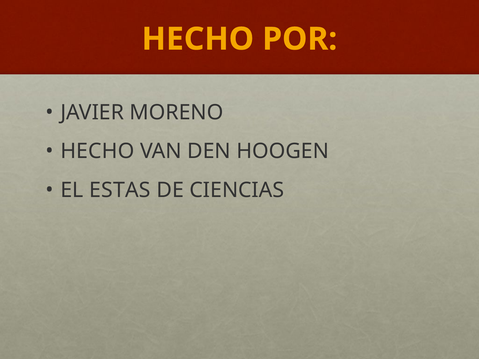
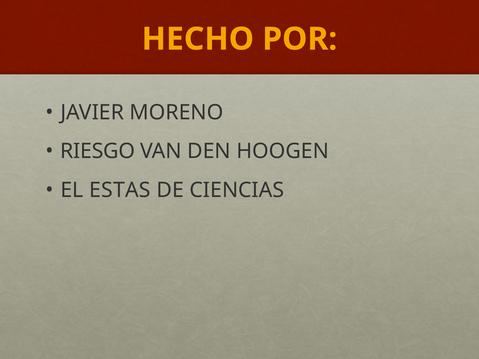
HECHO: HECHO -> RIESGO (98, 151)
